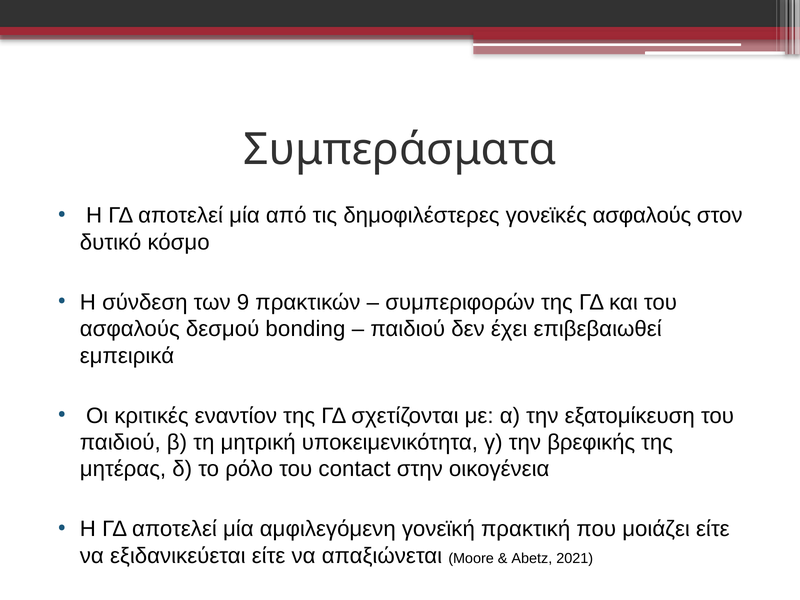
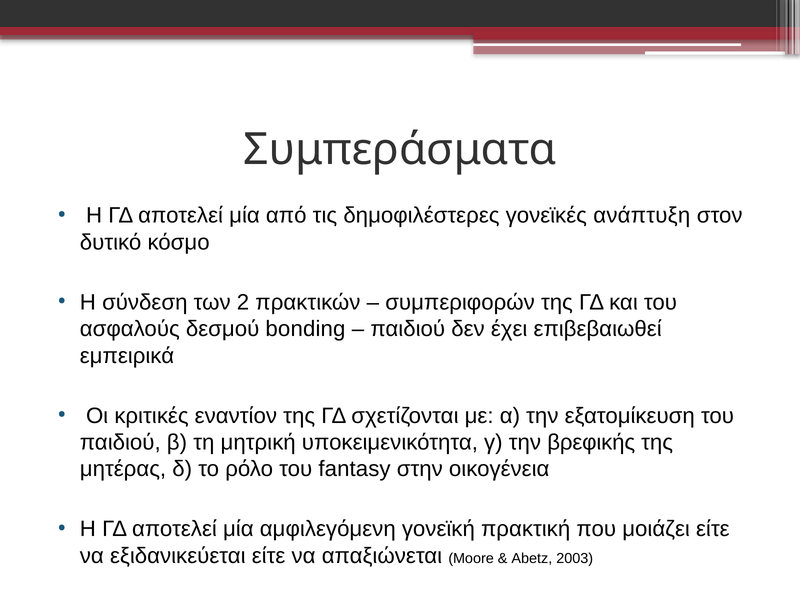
γονεϊκές ασφαλούς: ασφαλούς -> ανάπτυξη (642, 216)
9: 9 -> 2 (243, 302)
contact: contact -> fantasy (355, 469)
2021: 2021 -> 2003 (575, 558)
